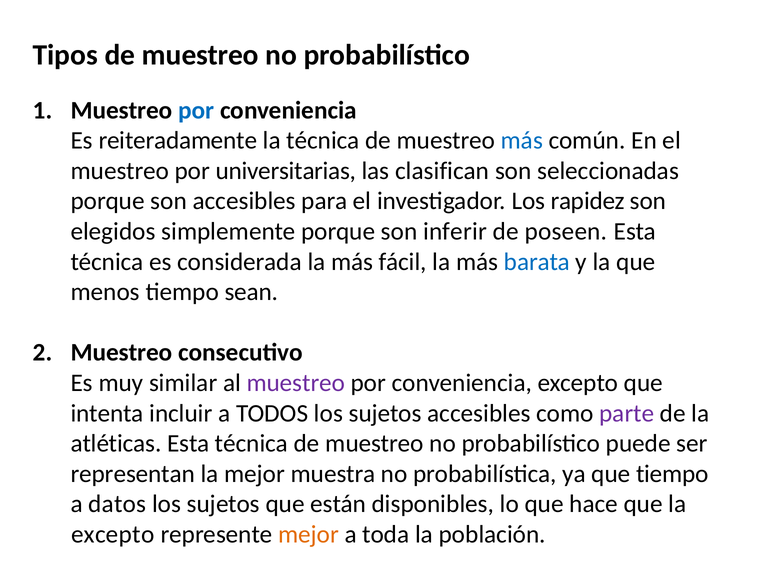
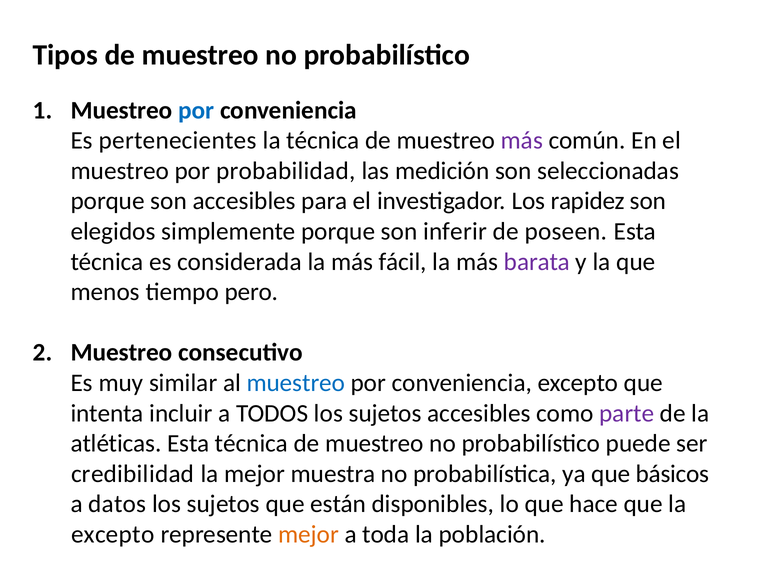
reiteradamente: reiteradamente -> pertenecientes (178, 141)
más colour: blue -> purple (522, 141)
universitarias: universitarias -> probabilidad (286, 171)
clasifican: clasifican -> medición (442, 171)
barata colour: blue -> purple (537, 262)
sean: sean -> pero (251, 292)
muestreo colour: purple -> blue (296, 383)
representan: representan -> credibilidad (133, 474)
que tiempo: tiempo -> básicos (672, 474)
